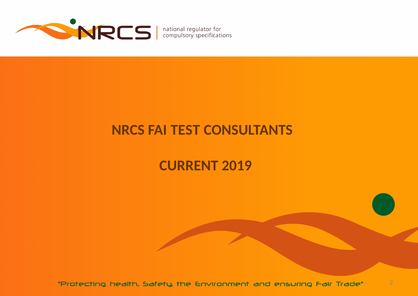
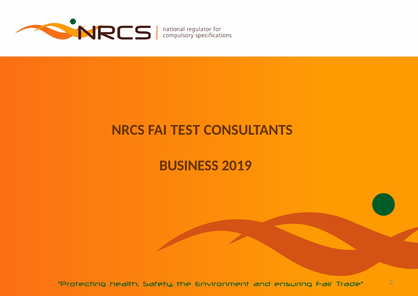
CURRENT: CURRENT -> BUSINESS (189, 166)
